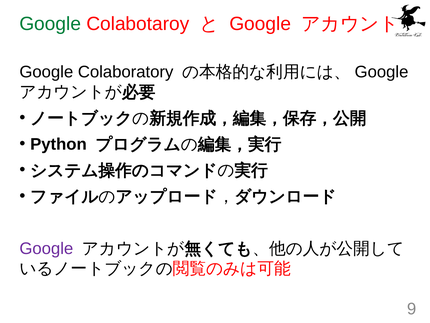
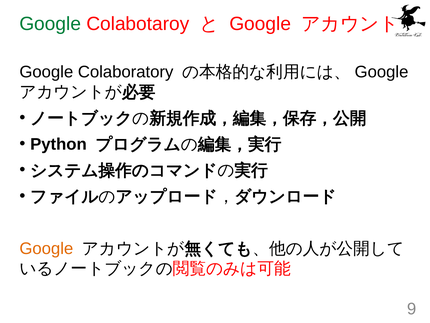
Google colour: purple -> orange (46, 248)
